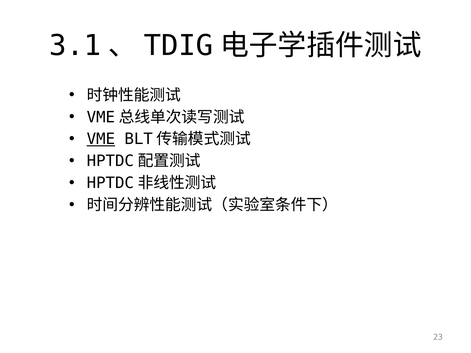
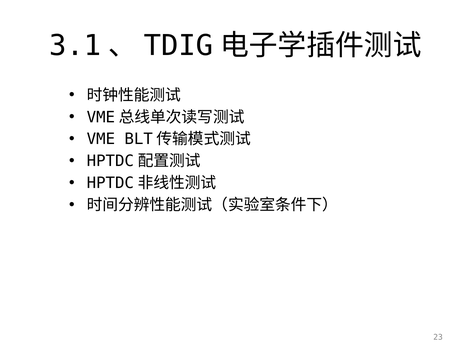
VME underline: present -> none (101, 139)
